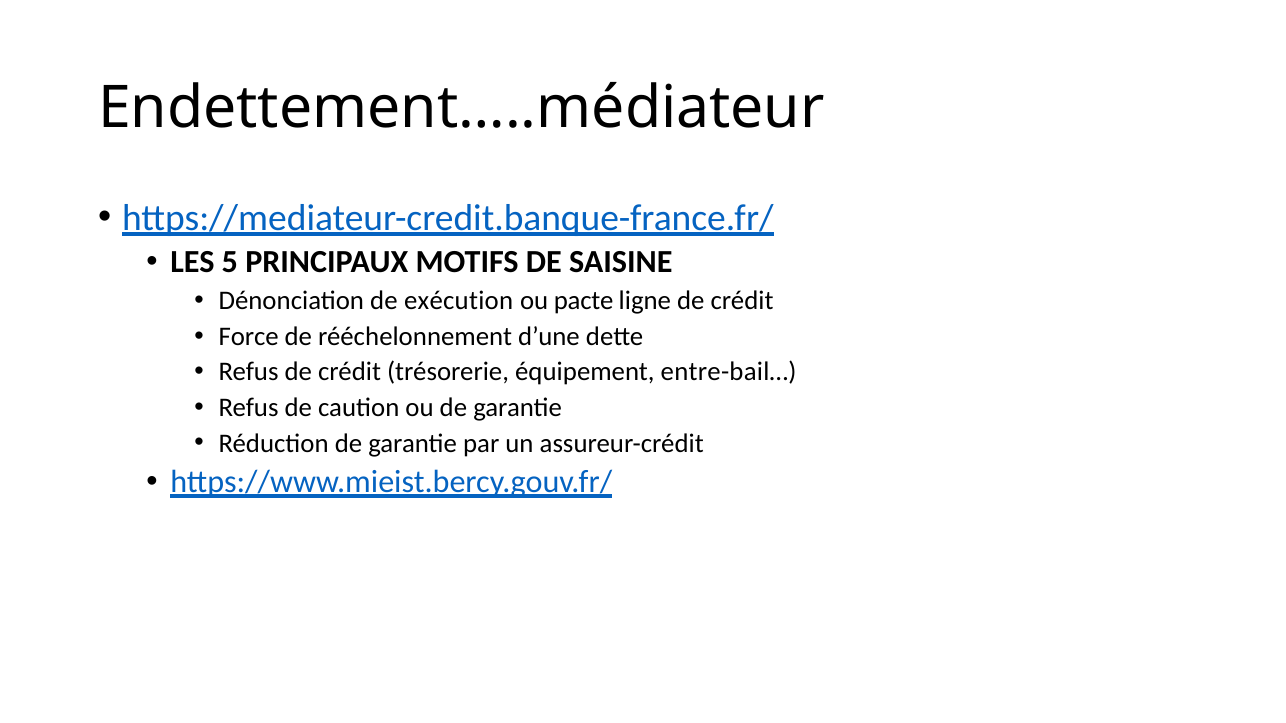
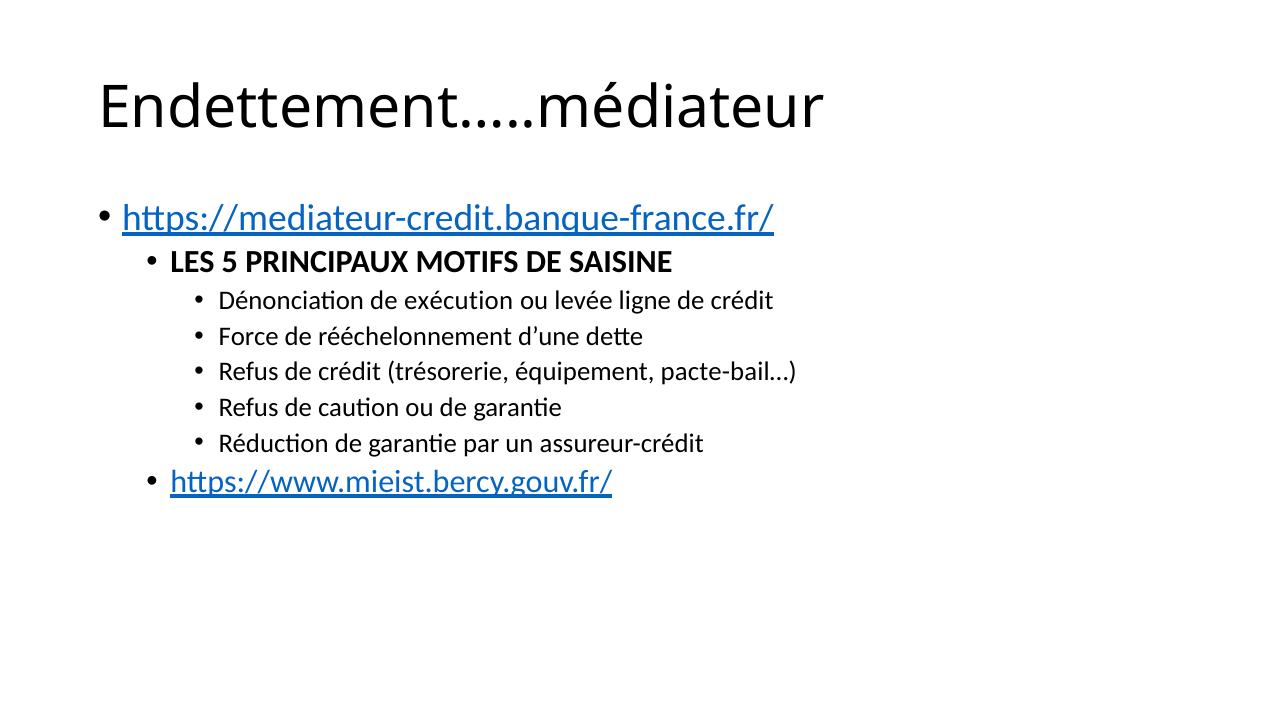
pacte: pacte -> levée (584, 301)
entre-bail…: entre-bail… -> pacte-bail… (729, 372)
